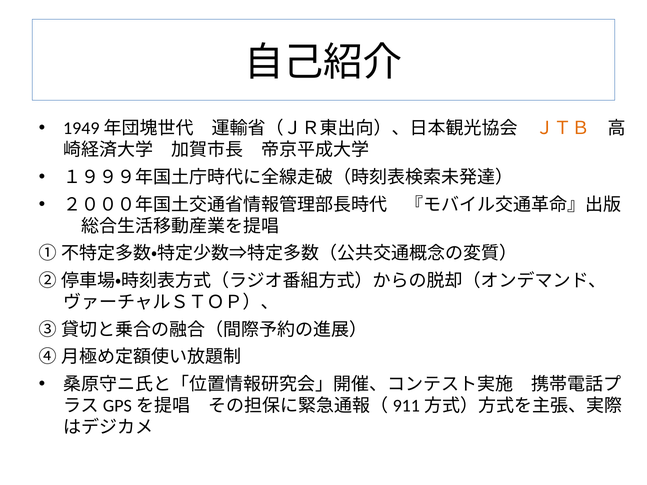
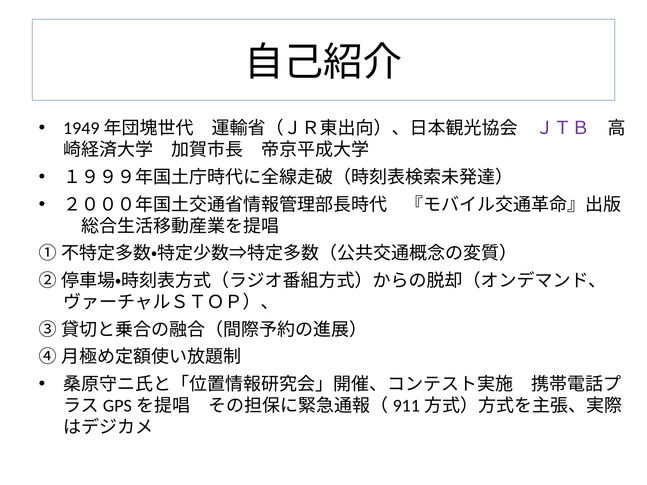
ＪＴＢ colour: orange -> purple (563, 129)
